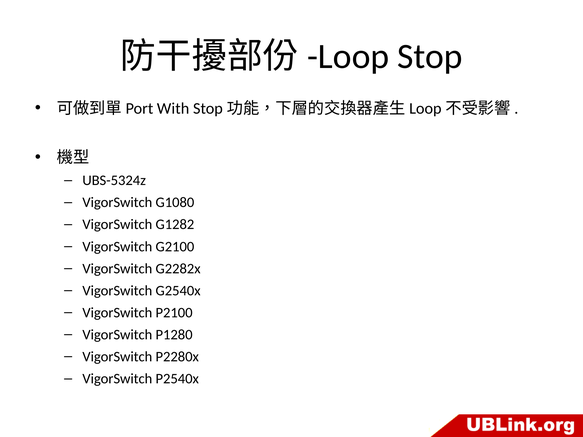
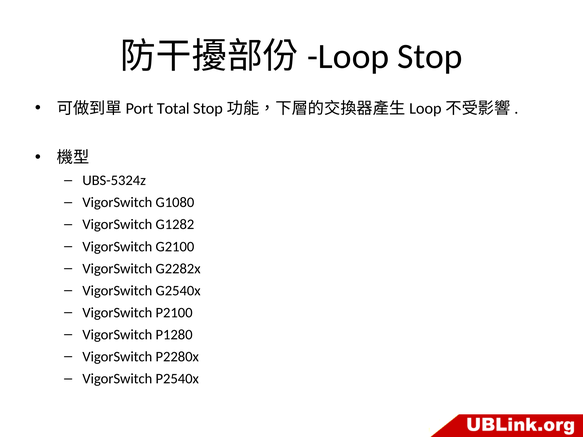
With: With -> Total (173, 108)
